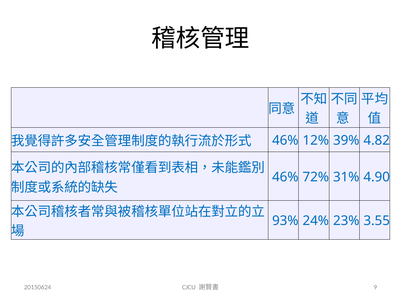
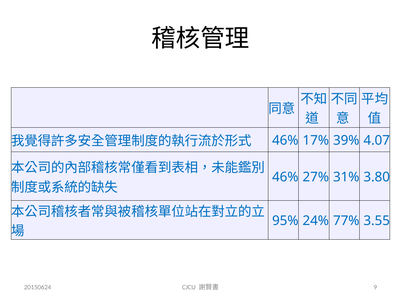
12%: 12% -> 17% (316, 140)
4.82: 4.82 -> 4.07 (377, 140)
72%: 72% -> 27% (316, 177)
4.90: 4.90 -> 3.80 (377, 177)
93%: 93% -> 95% (285, 221)
23%: 23% -> 77% (346, 221)
